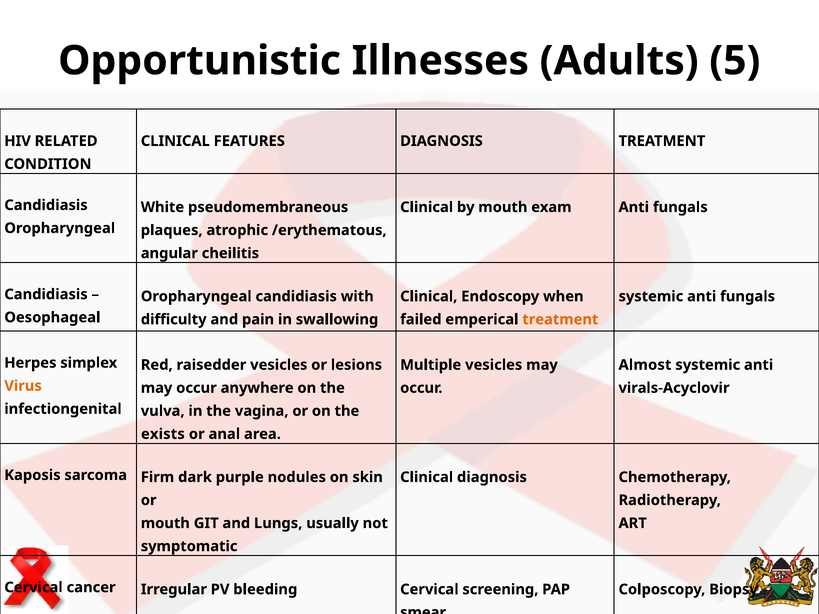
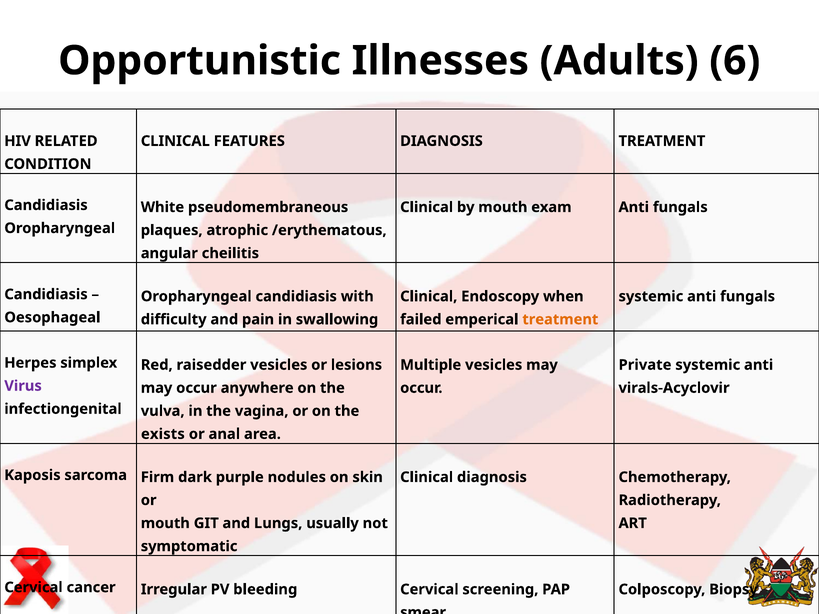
5: 5 -> 6 (735, 61)
Almost: Almost -> Private (645, 365)
Virus colour: orange -> purple (23, 386)
